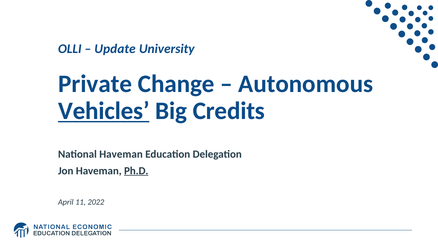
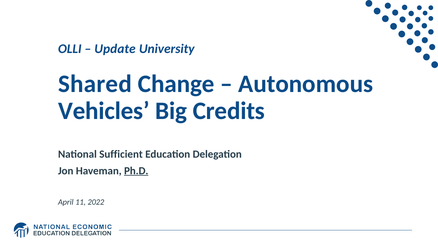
Private: Private -> Shared (95, 84)
Vehicles underline: present -> none (104, 111)
National Haveman: Haveman -> Sufficient (121, 155)
